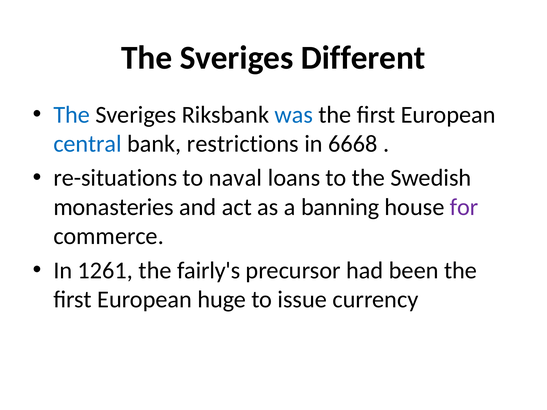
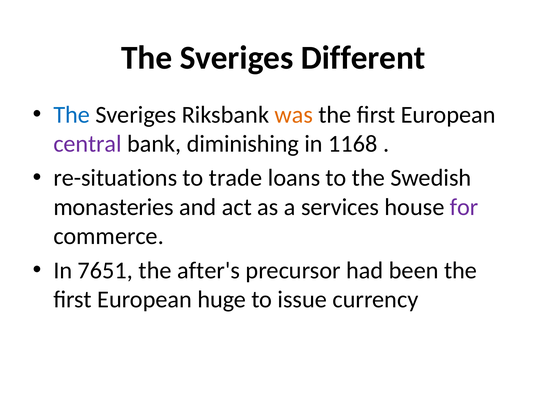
was colour: blue -> orange (294, 115)
central colour: blue -> purple (88, 144)
restrictions: restrictions -> diminishing (243, 144)
6668: 6668 -> 1168 (353, 144)
naval: naval -> trade (236, 178)
banning: banning -> services (340, 207)
1261: 1261 -> 7651 (105, 271)
fairly's: fairly's -> after's (209, 271)
